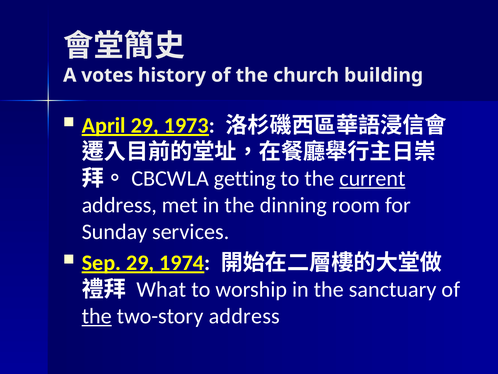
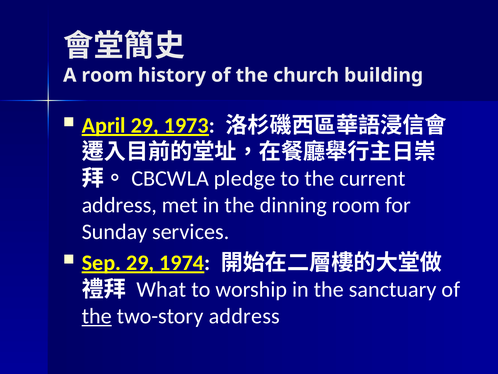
A votes: votes -> room (107, 75)
getting: getting -> pledge (245, 178)
current underline: present -> none (373, 178)
